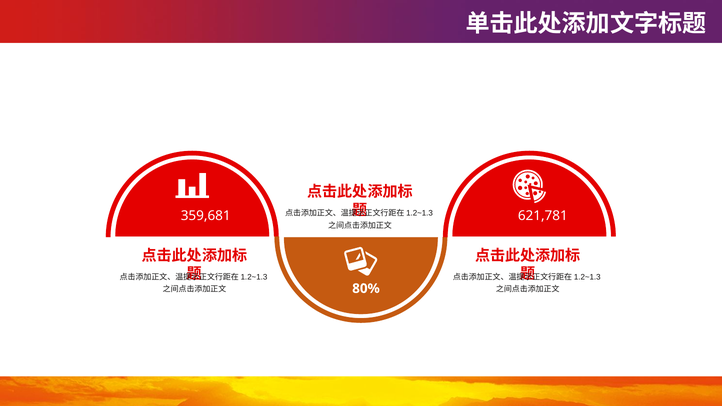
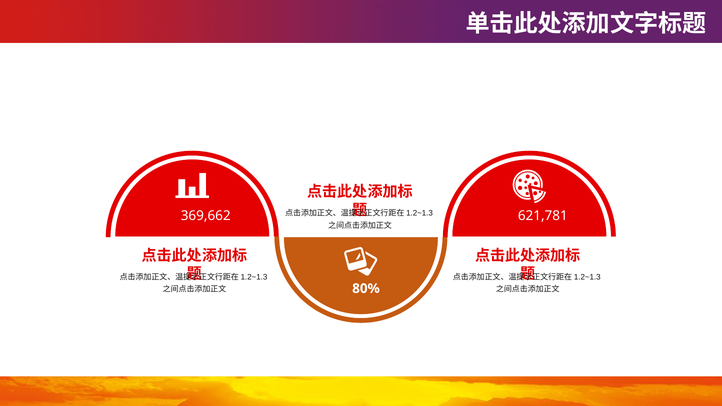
359,681: 359,681 -> 369,662 (206, 216)
